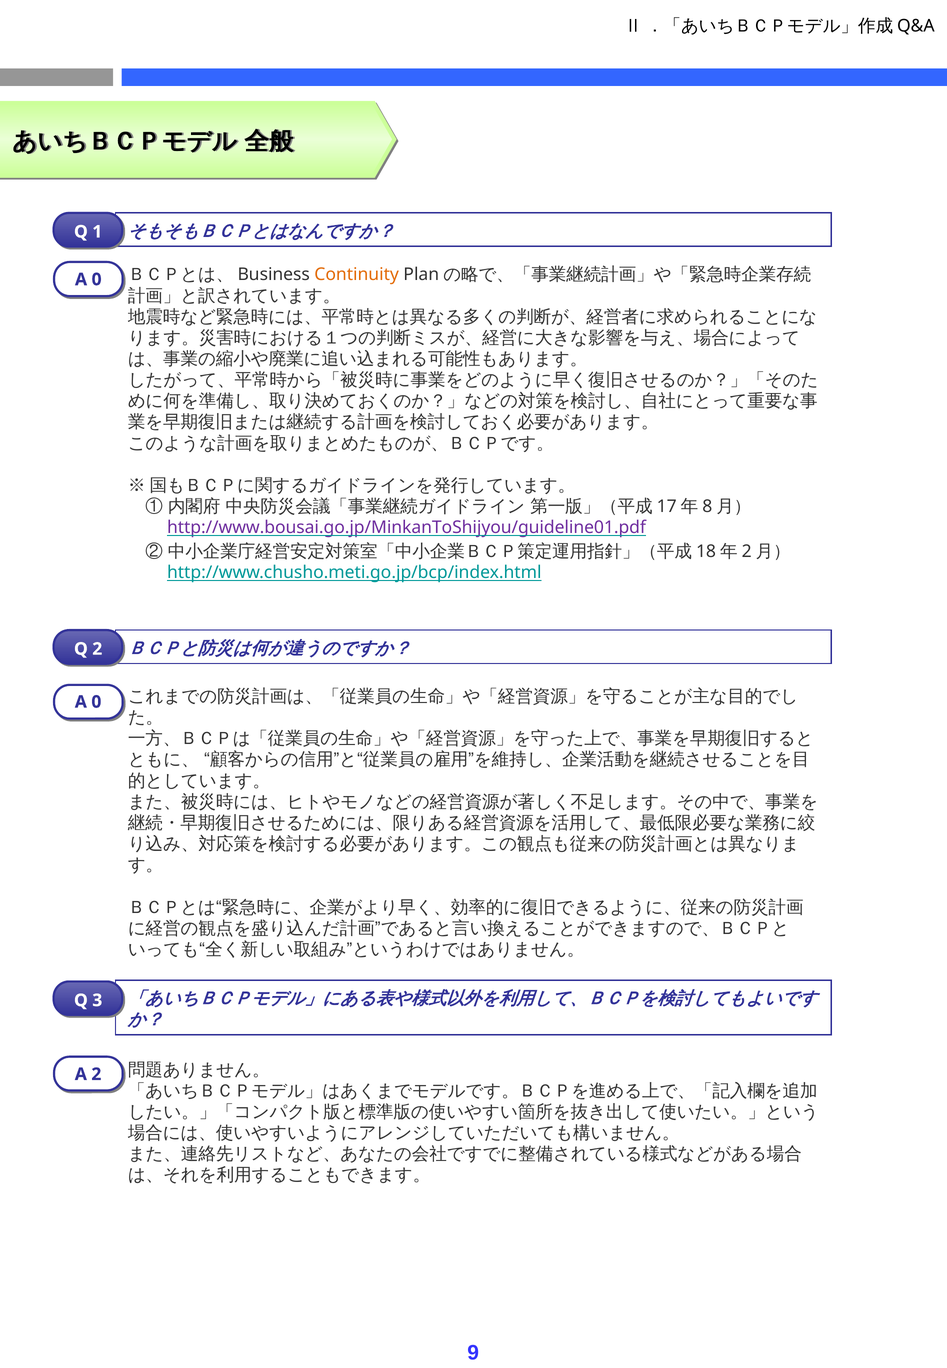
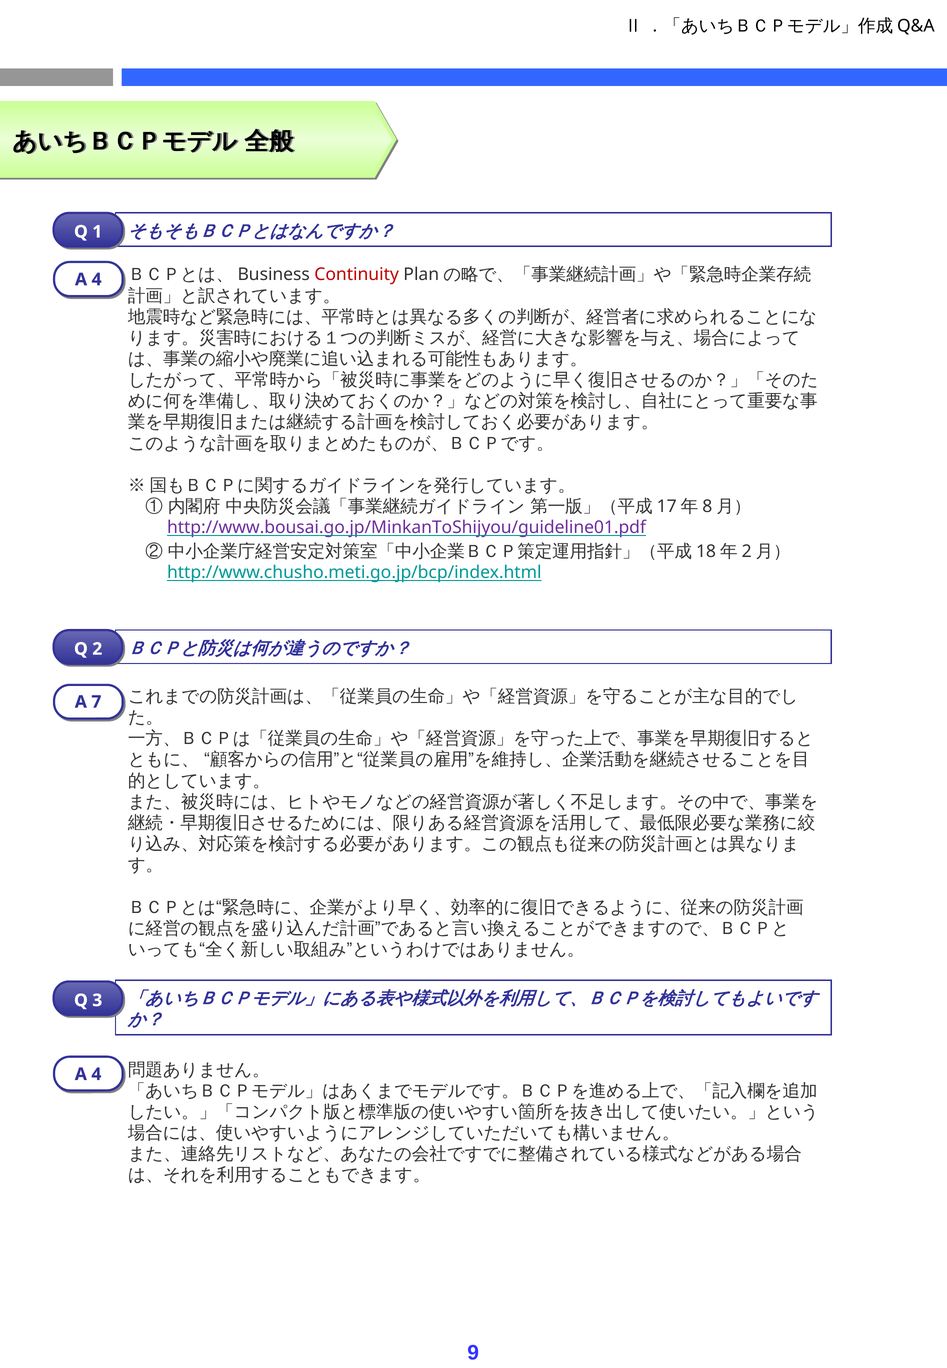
Continuity colour: orange -> red (357, 275)
0: 0 -> 4 (97, 279)
0: 0 -> 7 (96, 702)
2: 2 -> 4 (96, 1074)
